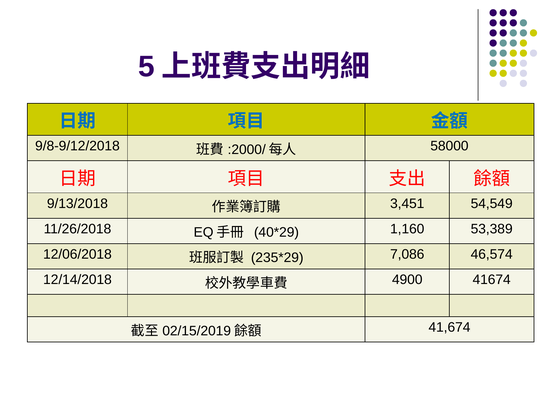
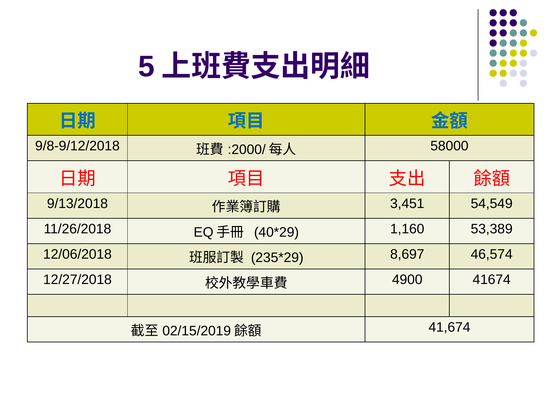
7,086: 7,086 -> 8,697 (407, 254)
12/14/2018: 12/14/2018 -> 12/27/2018 (77, 280)
